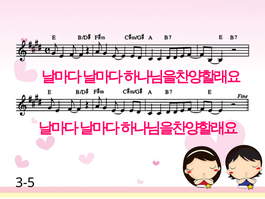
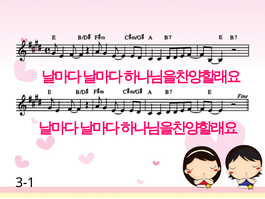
3-5: 3-5 -> 3-1 (25, 183)
